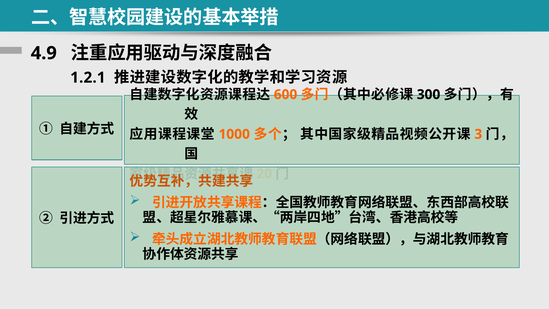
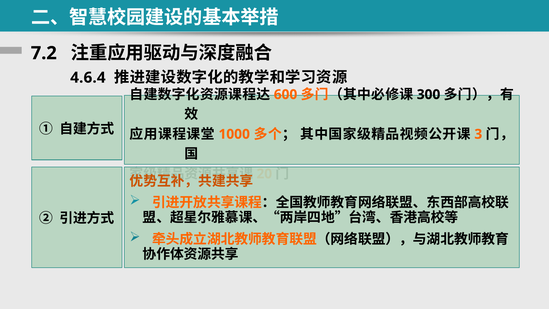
4.9: 4.9 -> 7.2 (44, 53)
1.2.1: 1.2.1 -> 4.6.4 (88, 78)
